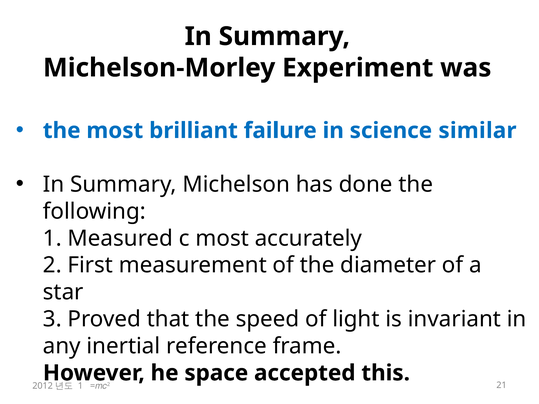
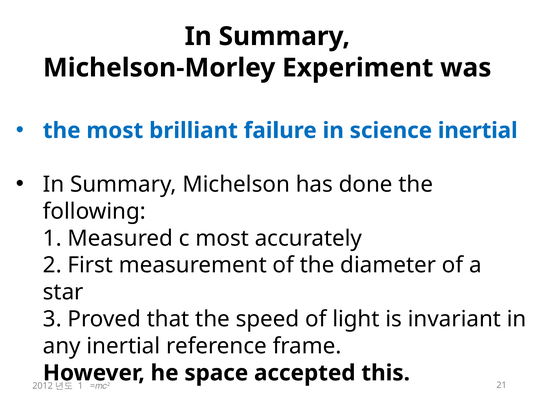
science similar: similar -> inertial (478, 131)
